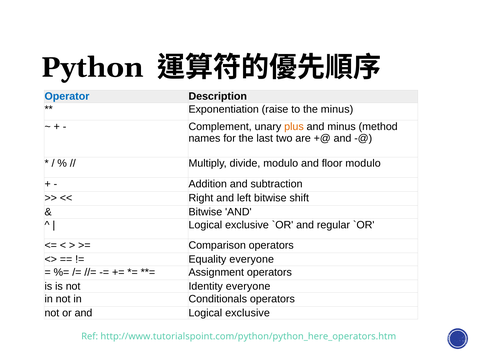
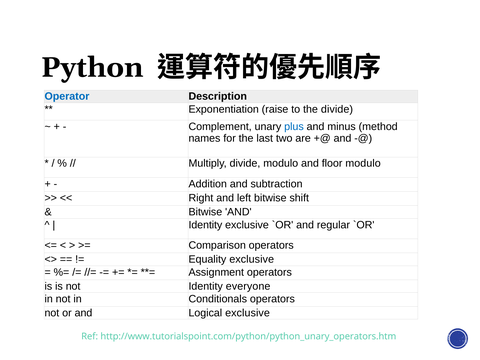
the minus: minus -> divide (337, 109)
plus colour: orange -> blue (294, 127)
Logical: Logical -> Identity (205, 225)
Equality everyone: everyone -> exclusive (252, 259)
http://www.tutorialspoint.com/python/python_here_operators.htm: http://www.tutorialspoint.com/python/python_here_operators.htm -> http://www.tutorialspoint.com/python/python_unary_operators.htm (248, 336)
